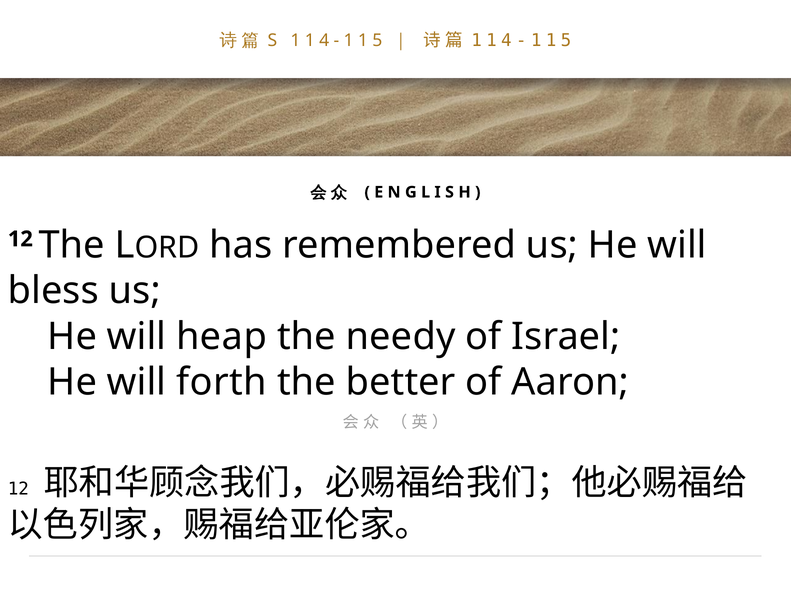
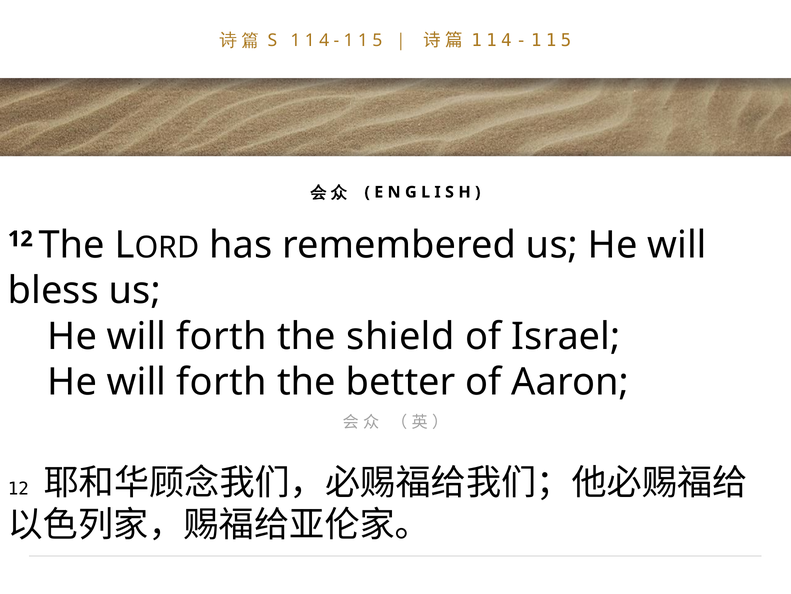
heap: heap -> forth (221, 336)
needy: needy -> shield (400, 336)
